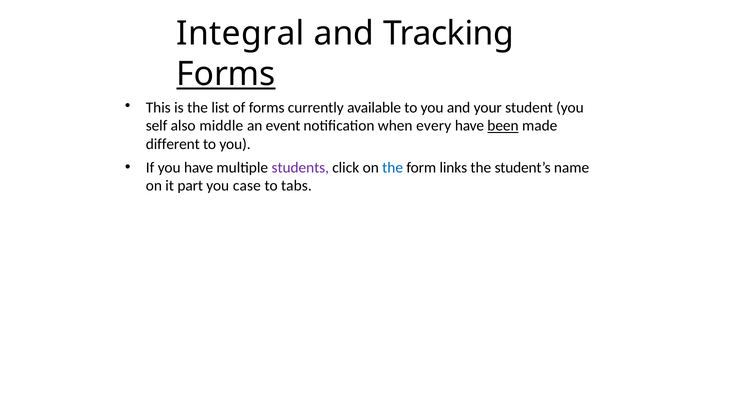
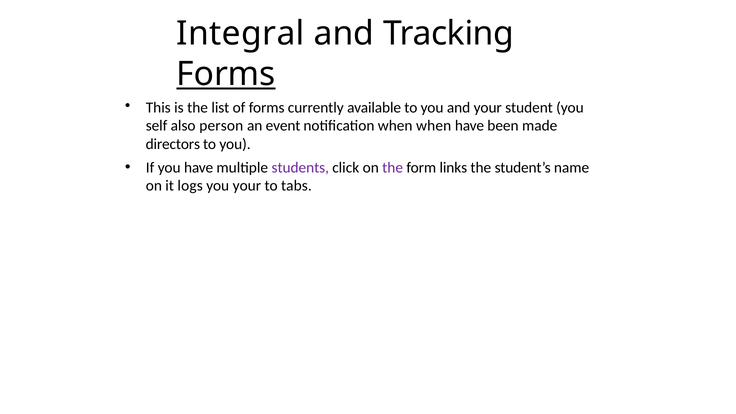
middle: middle -> person (221, 126)
when every: every -> when (434, 126)
been underline: present -> none (503, 126)
different: different -> directors (173, 144)
the colour: blue -> purple (393, 168)
part: part -> logs (190, 186)
you case: case -> your (247, 186)
